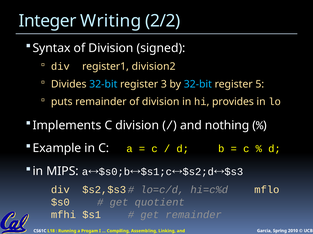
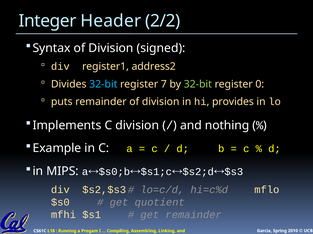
Writing: Writing -> Header (111, 21)
division2: division2 -> address2 (154, 67)
3: 3 -> 7 (164, 84)
32-bit colour: light blue -> light green (198, 84)
5: 5 -> 0 (260, 84)
